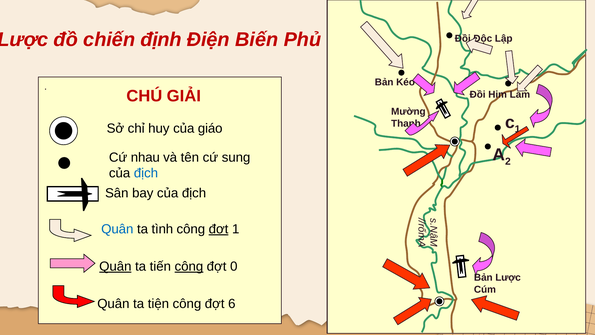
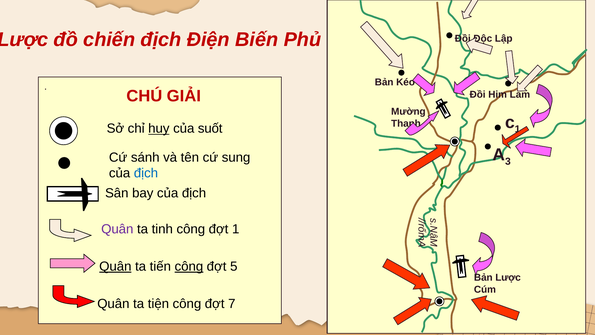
chiến định: định -> địch (161, 40)
huy underline: none -> present (159, 128)
giáo: giáo -> suốt (210, 128)
2: 2 -> 3 (508, 161)
nhau: nhau -> sánh (145, 157)
Quân colour: blue -> purple (117, 229)
tình: tình -> tinh (162, 229)
đợt underline: present -> none (219, 229)
0: 0 -> 5 (234, 266)
6: 6 -> 7 (232, 304)
